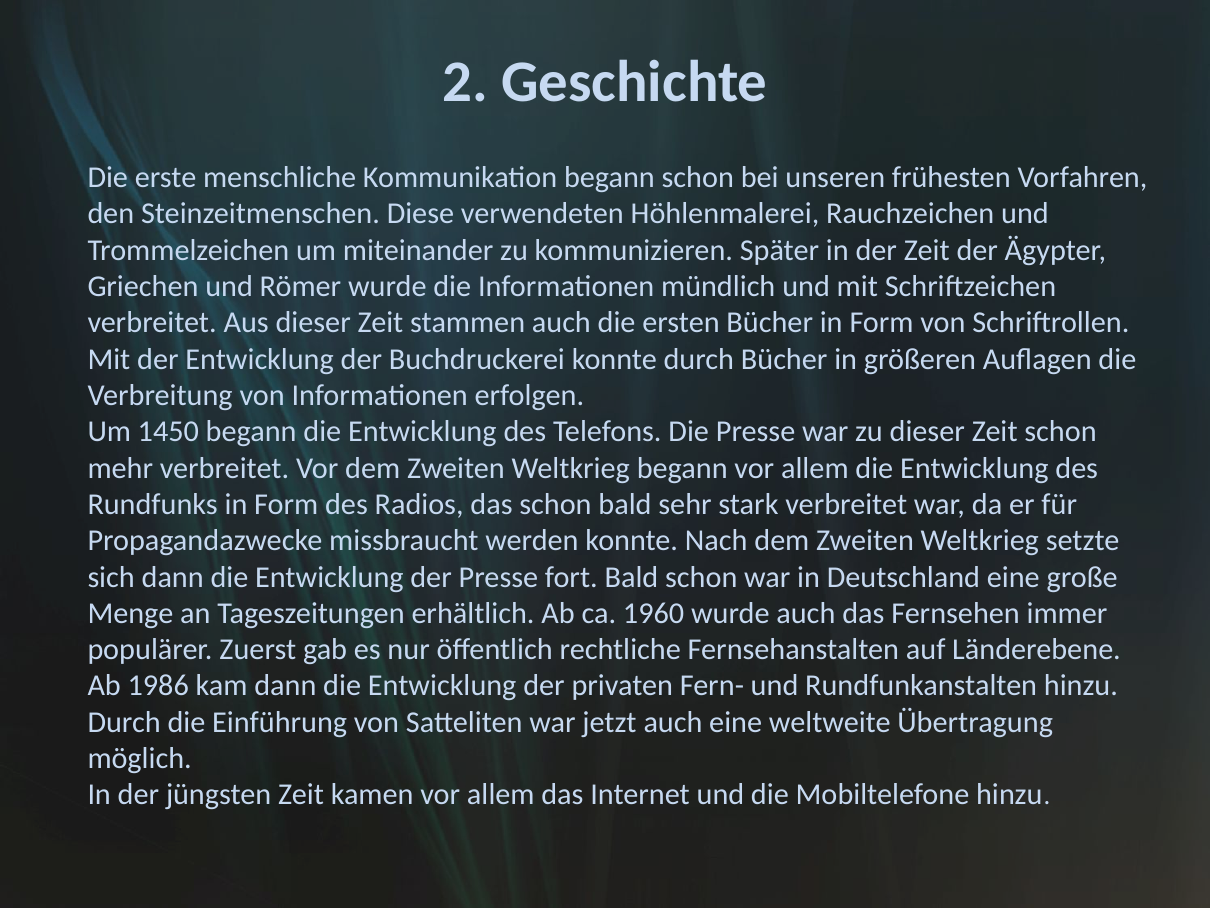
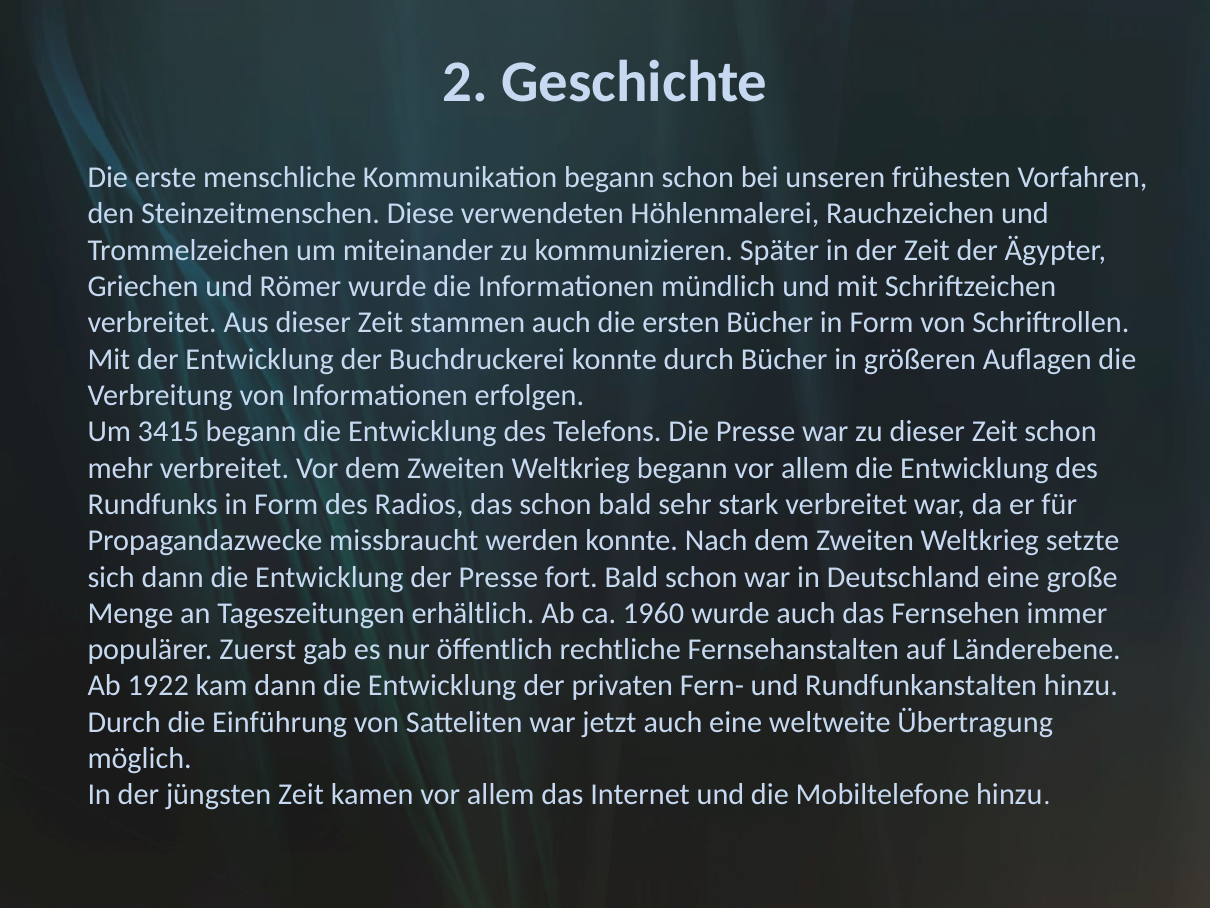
1450: 1450 -> 3415 (168, 432)
1986: 1986 -> 1922 (158, 686)
